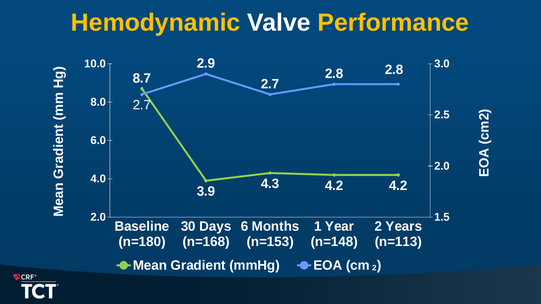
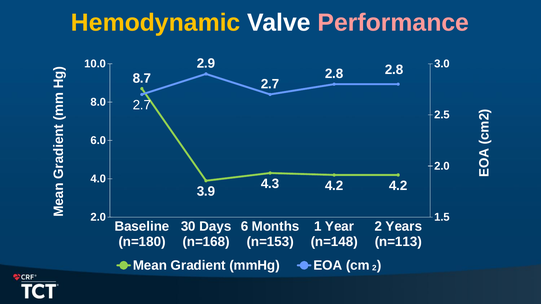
Performance colour: yellow -> pink (393, 23)
